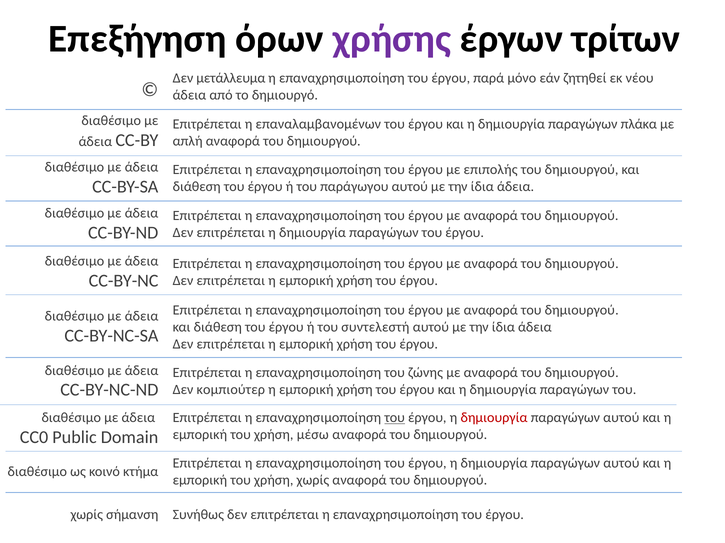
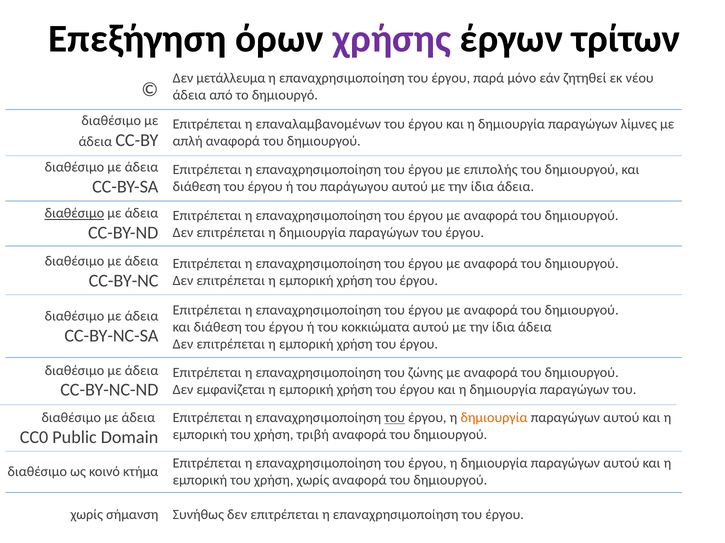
πλάκα: πλάκα -> λίμνες (639, 124)
διαθέσιμο underline: none -> present (74, 214)
συντελεστή: συντελεστή -> κοκκιώματα (375, 328)
κομπιούτερ: κομπιούτερ -> εμφανίζεται (231, 390)
δημιουργία colour: red -> orange (494, 418)
μέσω: μέσω -> τριβή (313, 435)
